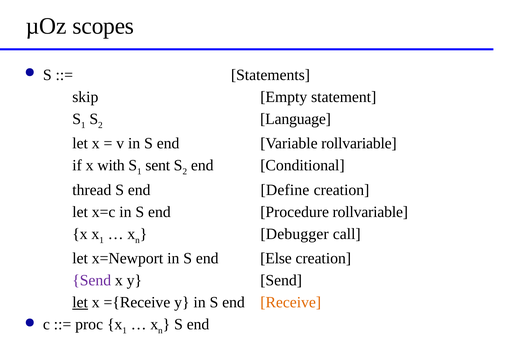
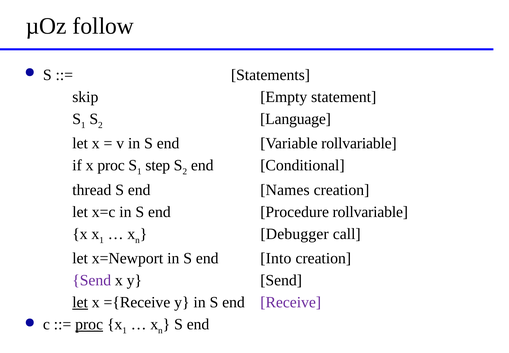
scopes: scopes -> follow (103, 26)
x with: with -> proc (111, 165)
sent: sent -> step (158, 165)
Define: Define -> Names (285, 190)
Else: Else -> Into (276, 258)
Receive colour: orange -> purple (291, 302)
proc underline: none -> present (89, 324)
